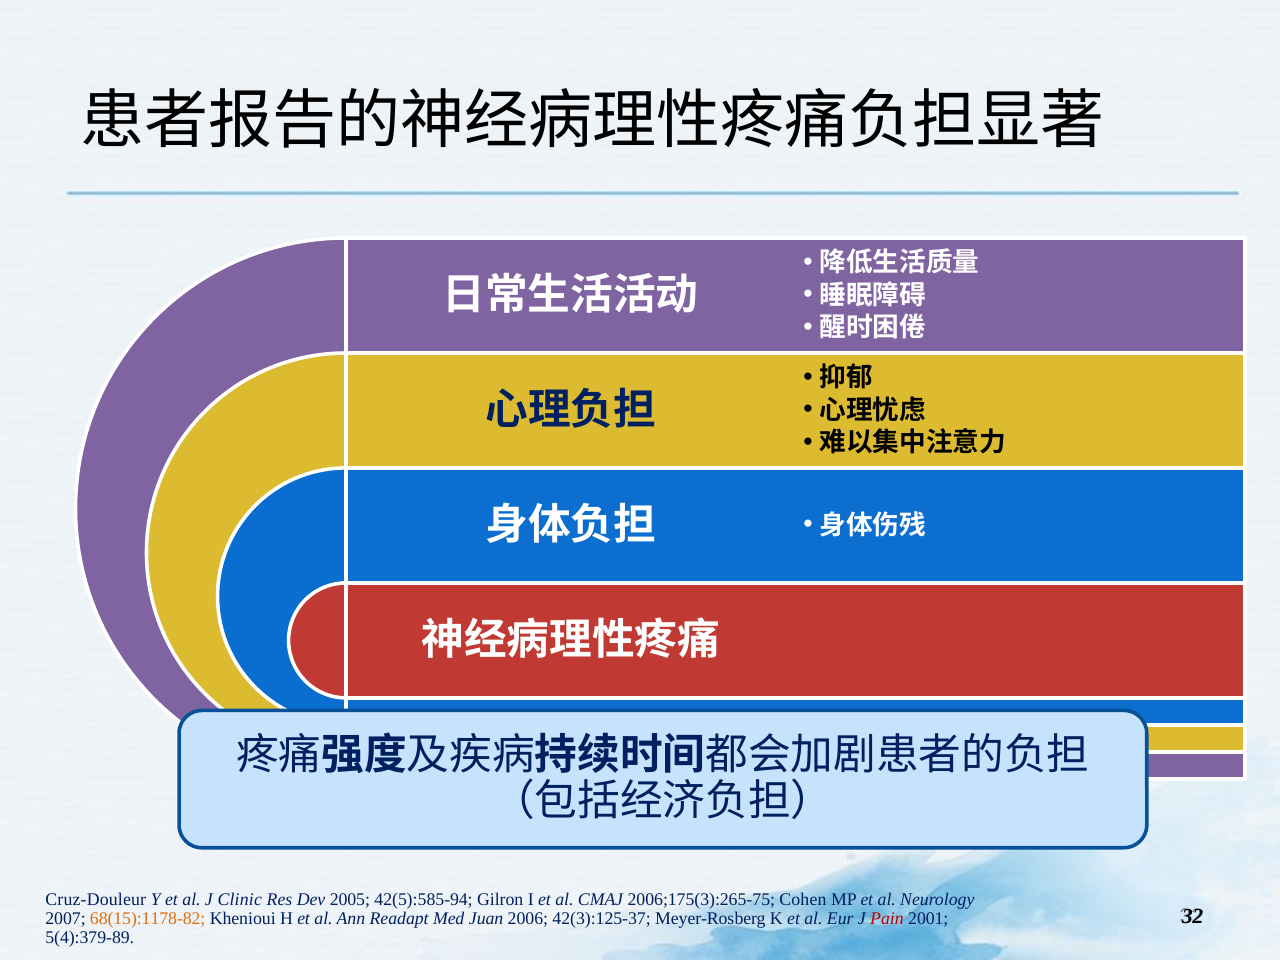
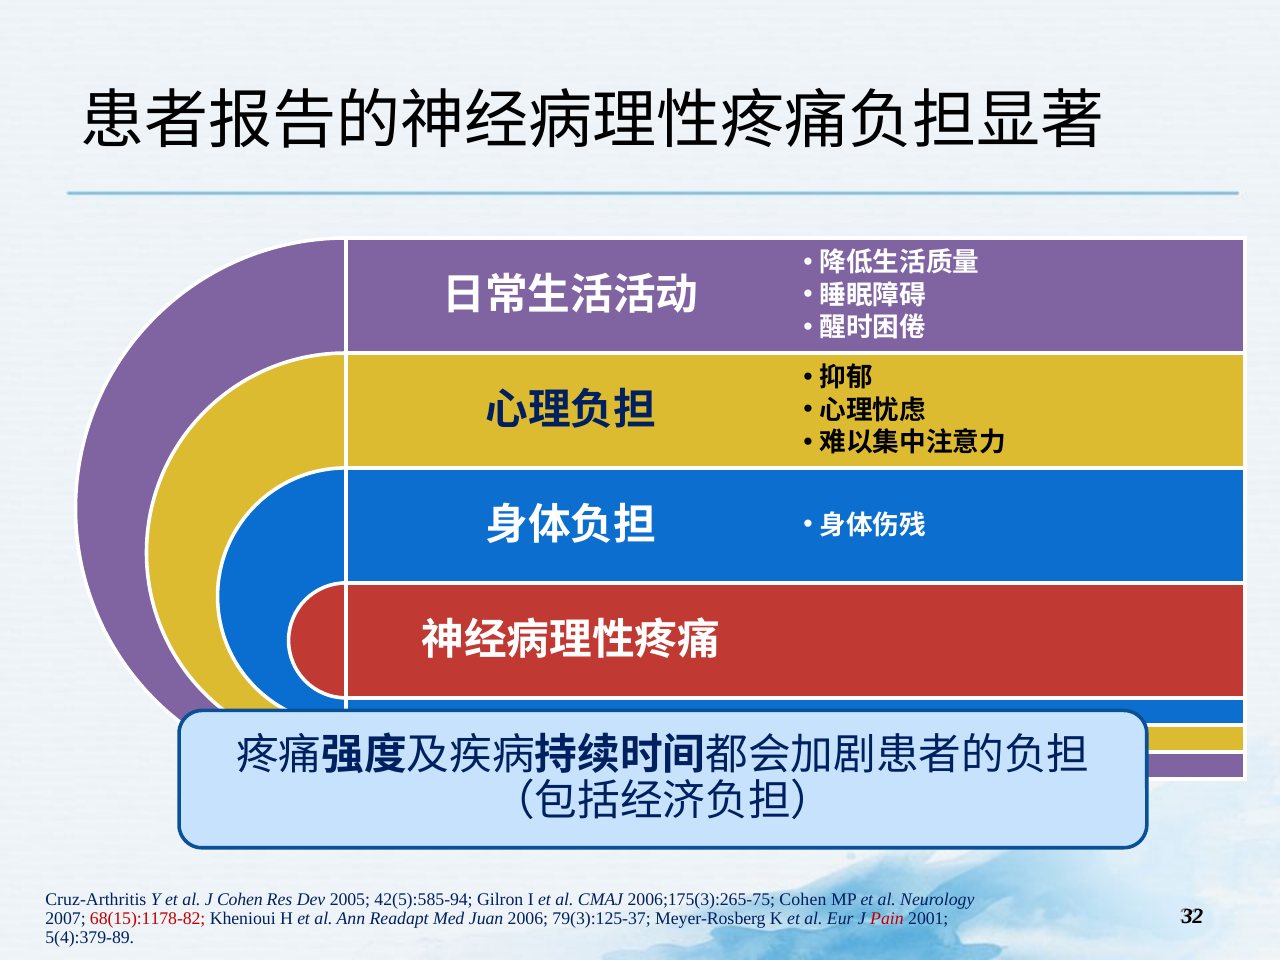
Cruz-Douleur: Cruz-Douleur -> Cruz-Arthritis (96, 899)
J Clinic: Clinic -> Cohen (240, 899)
68(15):1178-82 colour: orange -> red (148, 919)
42(3):125-37: 42(3):125-37 -> 79(3):125-37 (602, 919)
